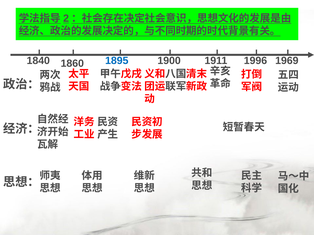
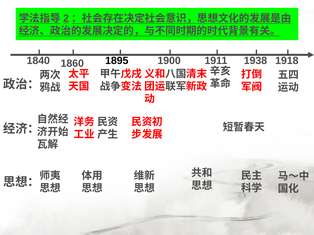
1895 colour: blue -> black (117, 61)
1996: 1996 -> 1938 (255, 61)
1969: 1969 -> 1918 (287, 61)
